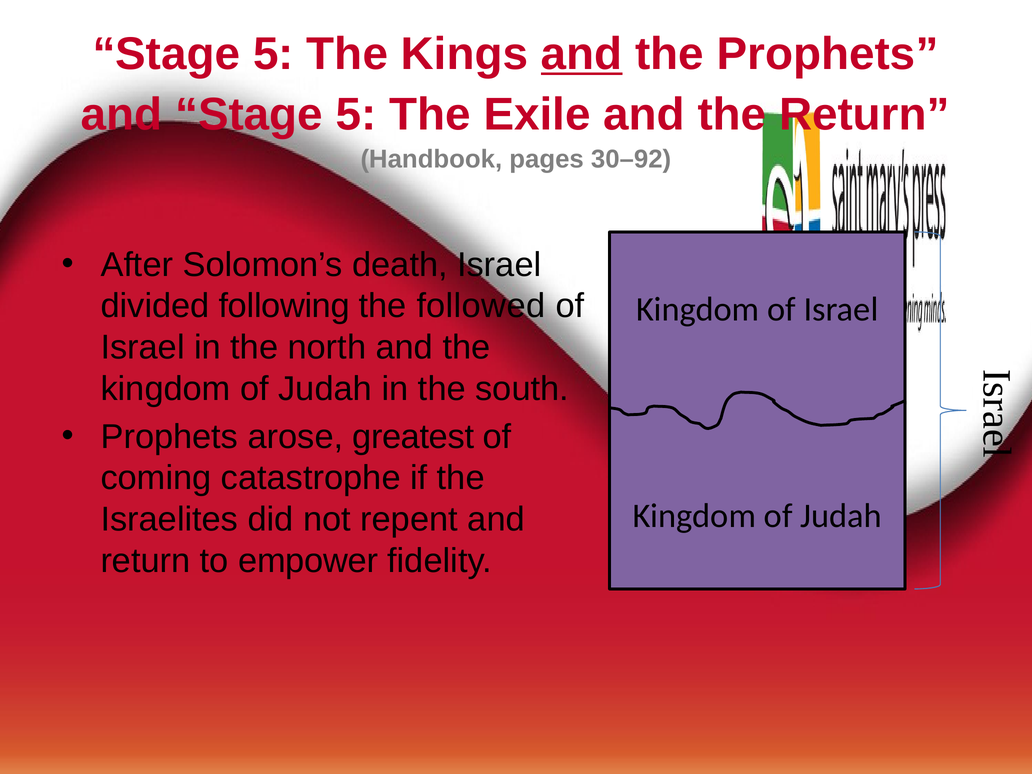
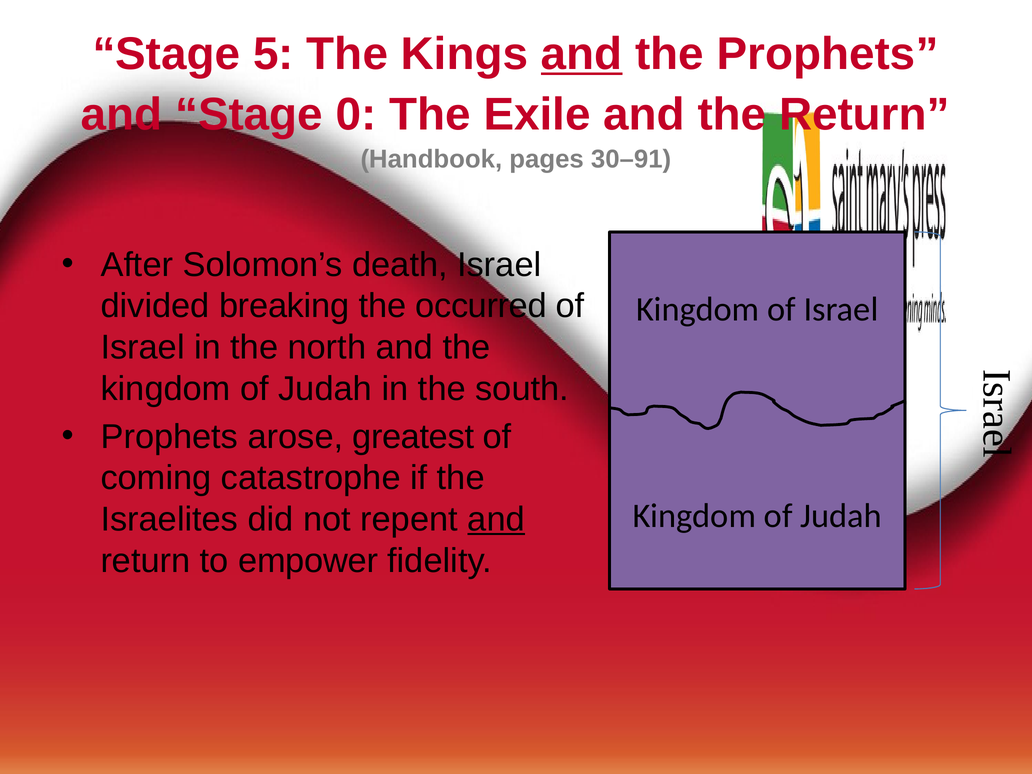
and Stage 5: 5 -> 0 (356, 115)
30–92: 30–92 -> 30–91 (631, 159)
following: following -> breaking (284, 306)
followed: followed -> occurred (481, 306)
and underline: none -> present (496, 519)
